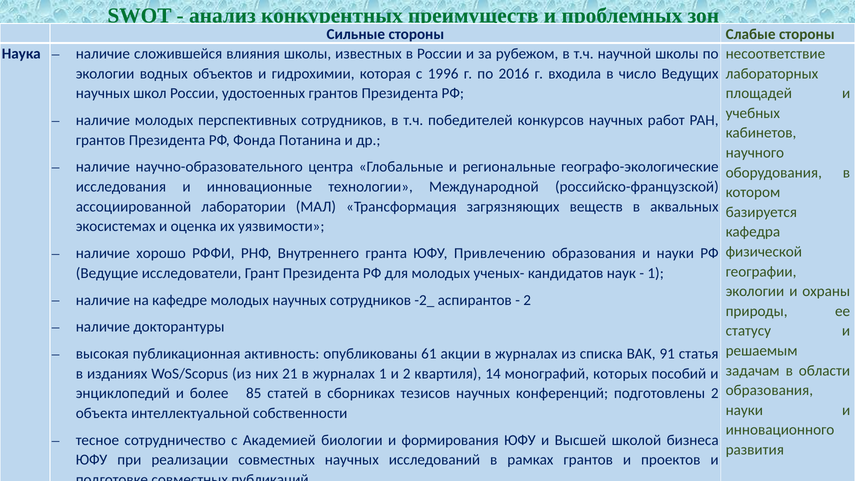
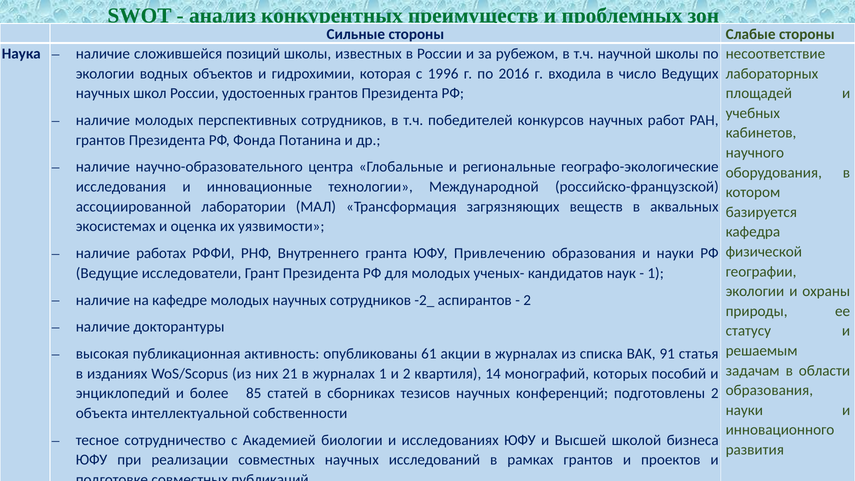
влияния: влияния -> позиций (253, 54)
хорошо: хорошо -> работах (161, 253)
формирования: формирования -> исследованиях (450, 440)
